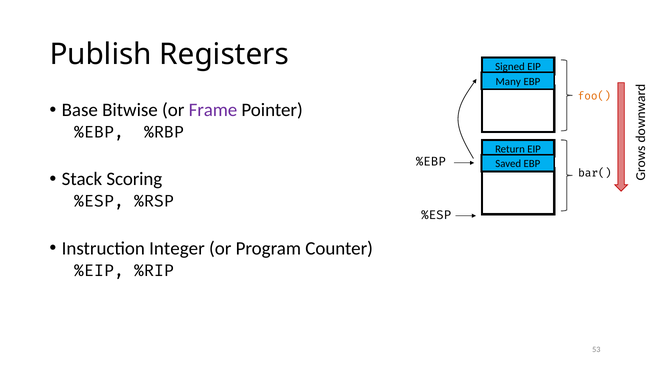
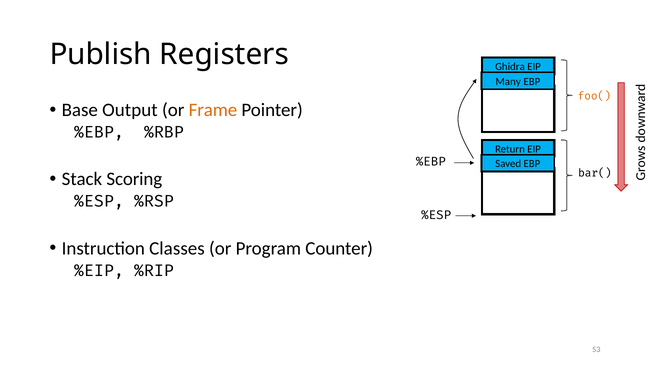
Signed: Signed -> Ghidra (510, 67)
Bitwise: Bitwise -> Output (130, 110)
Frame colour: purple -> orange (213, 110)
Integer: Integer -> Classes (177, 248)
